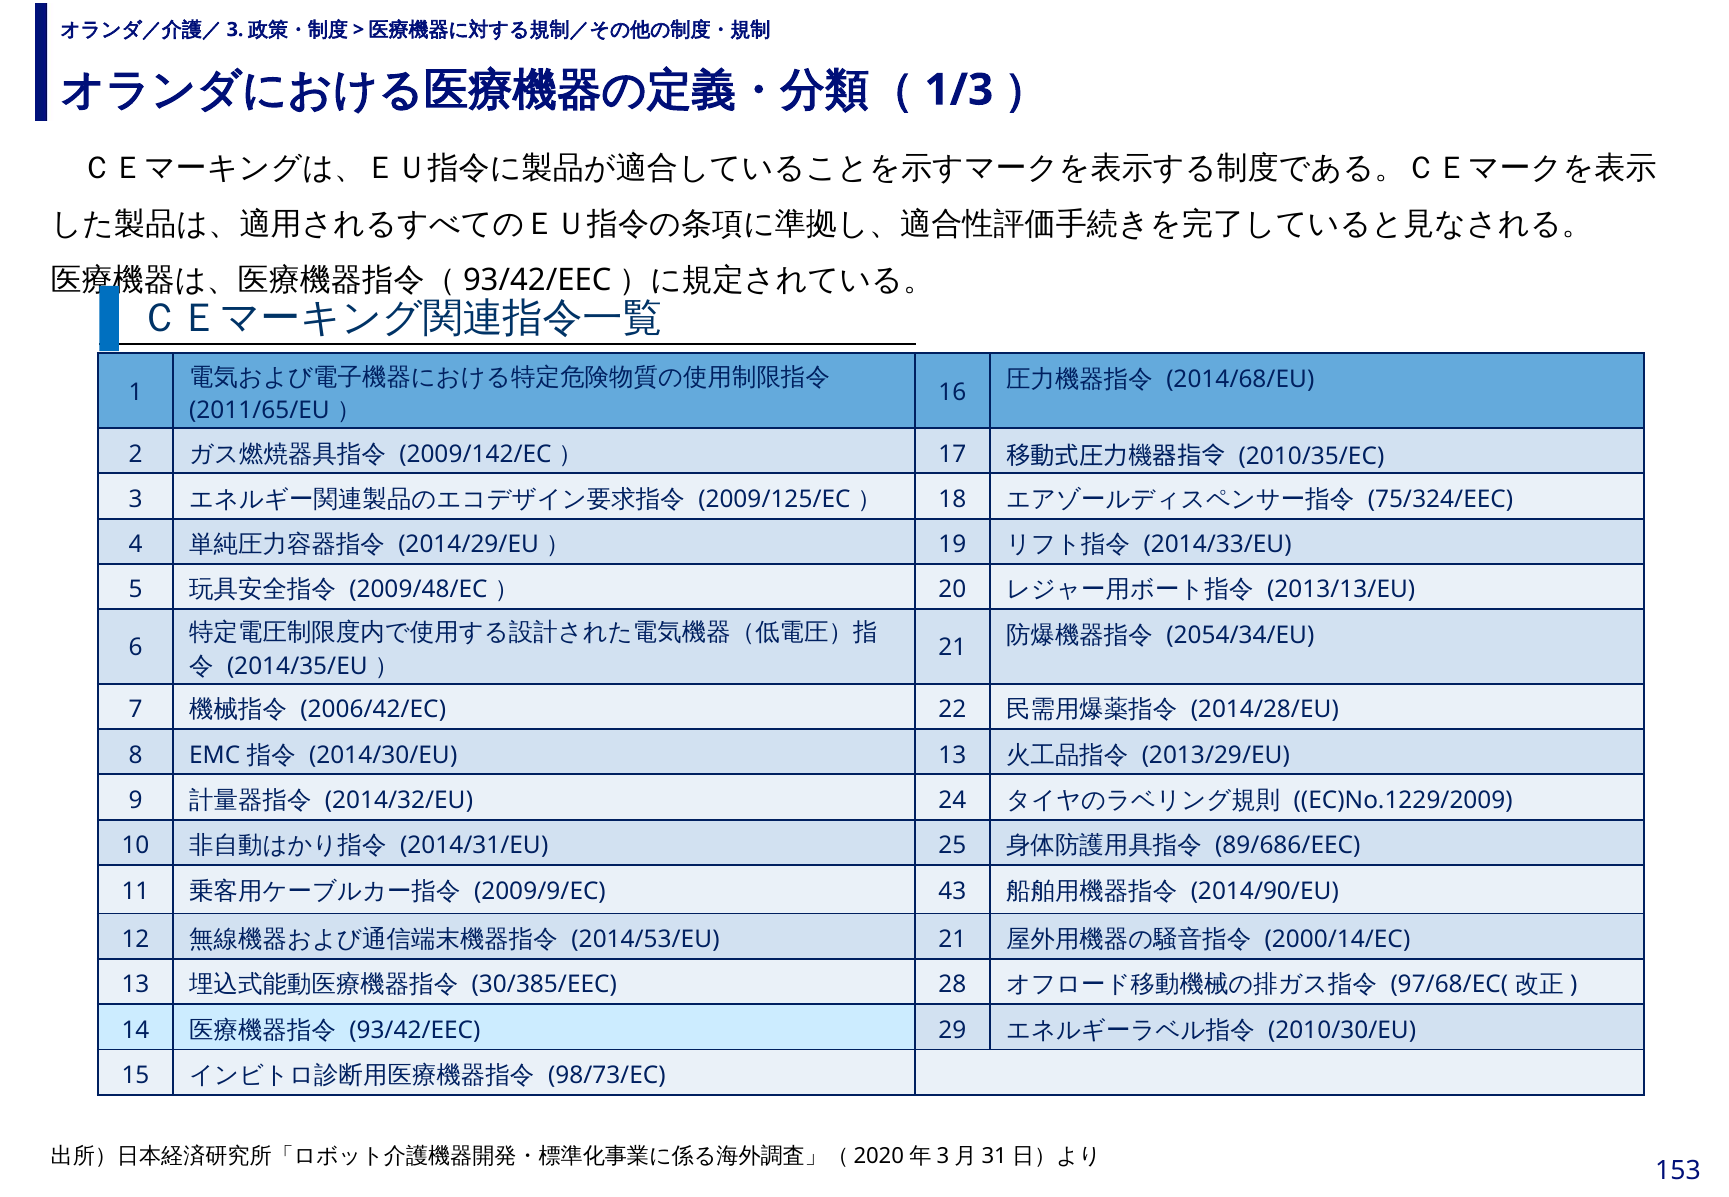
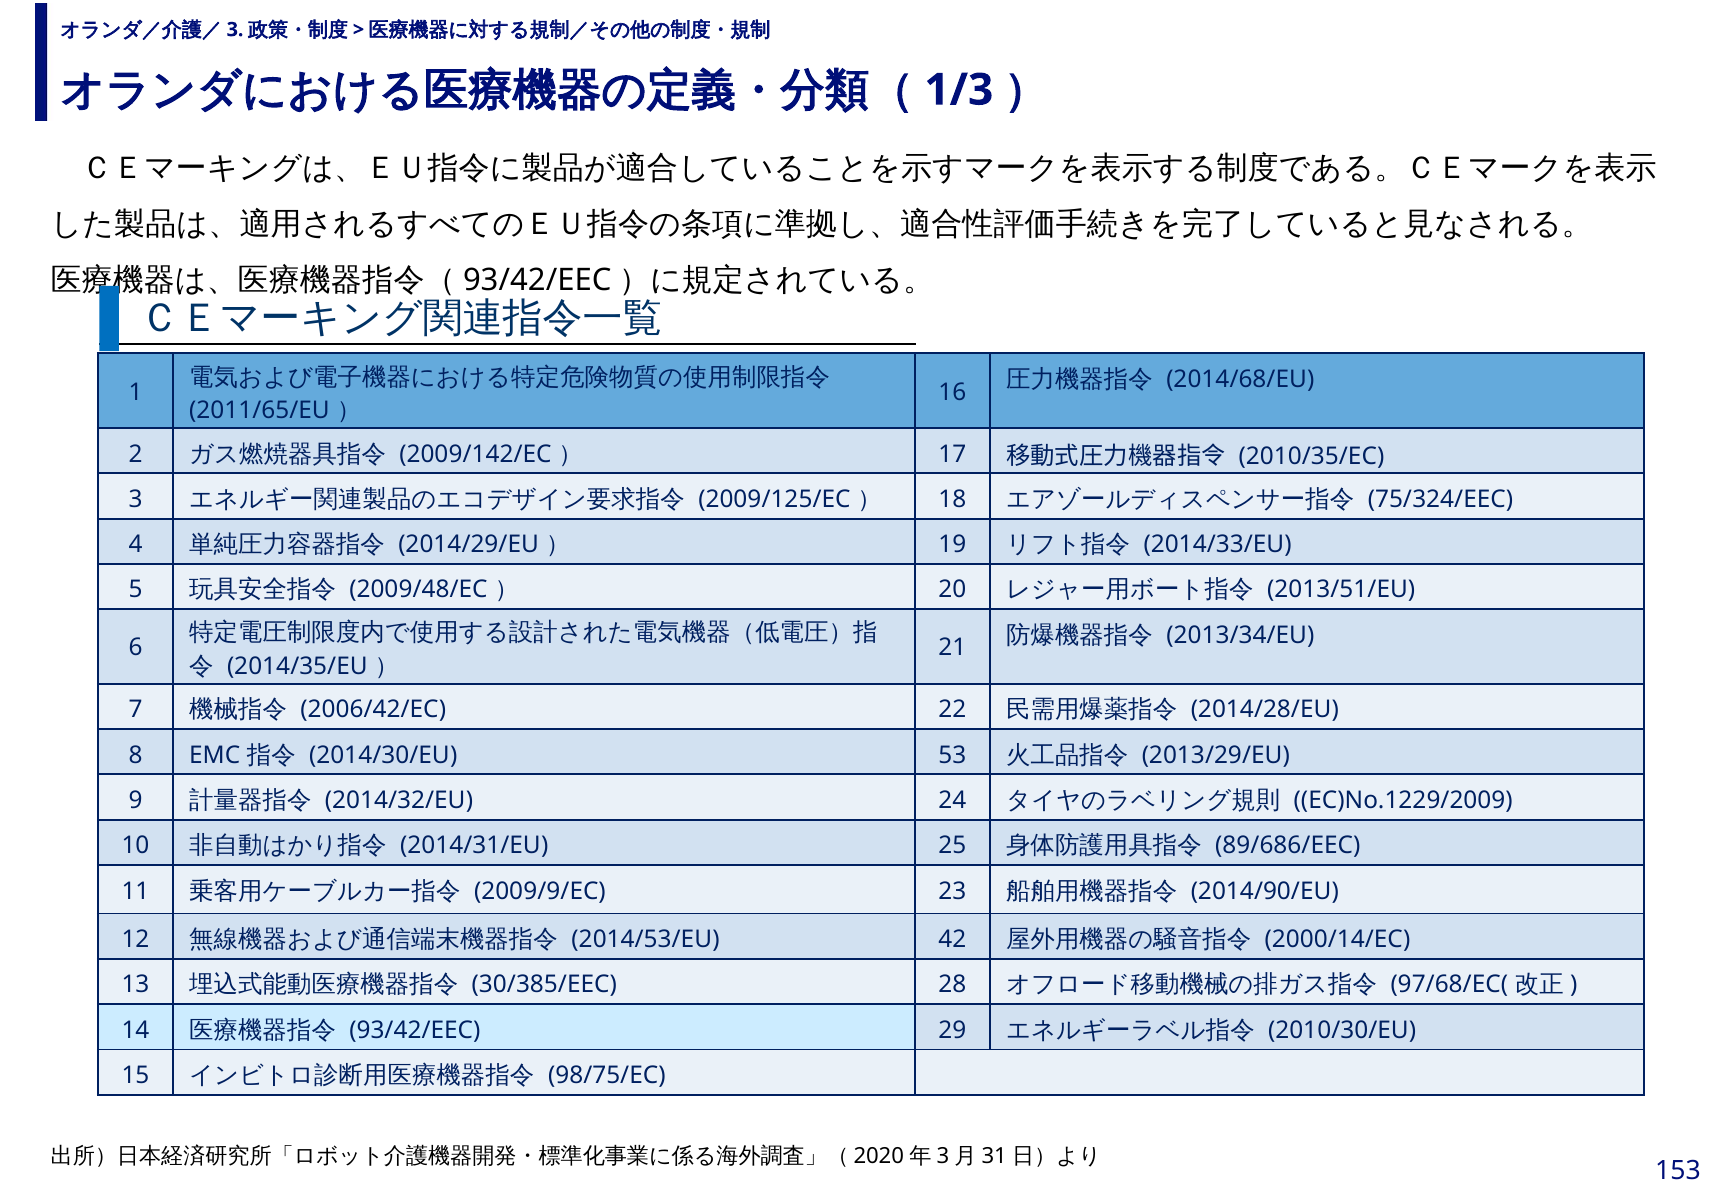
2013/13/EU: 2013/13/EU -> 2013/51/EU (1341, 590)
2054/34/EU: 2054/34/EU -> 2013/34/EU (1240, 635)
2014/30/EU 13: 13 -> 53 (952, 755)
43: 43 -> 23 (952, 891)
2014/53/EU 21: 21 -> 42 (952, 940)
98/73/EC: 98/73/EC -> 98/75/EC (607, 1075)
